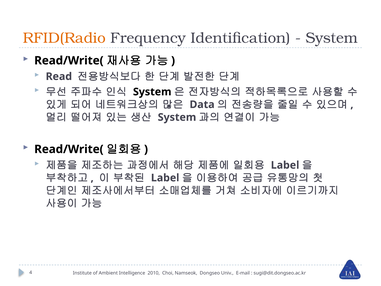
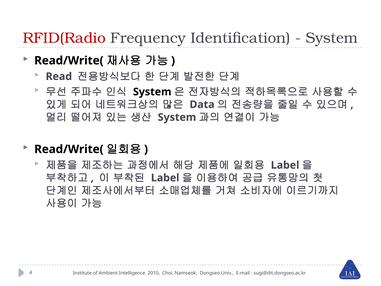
RFID(Radio colour: orange -> red (64, 38)
